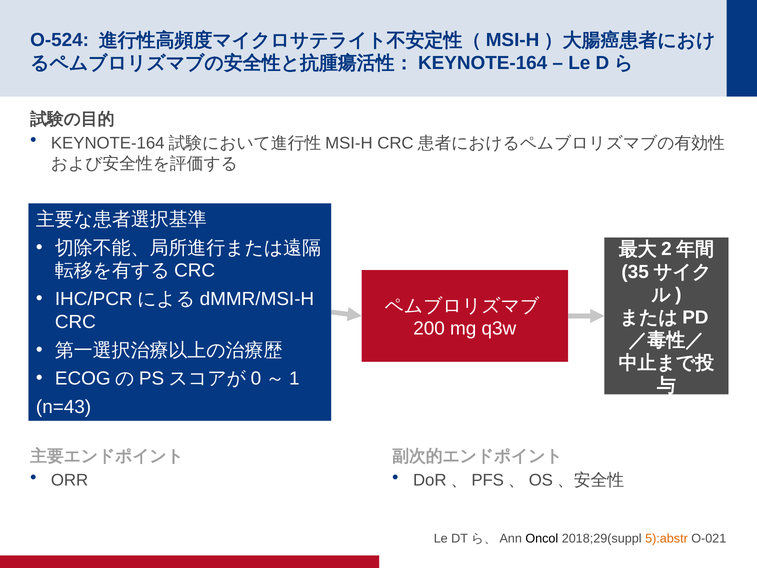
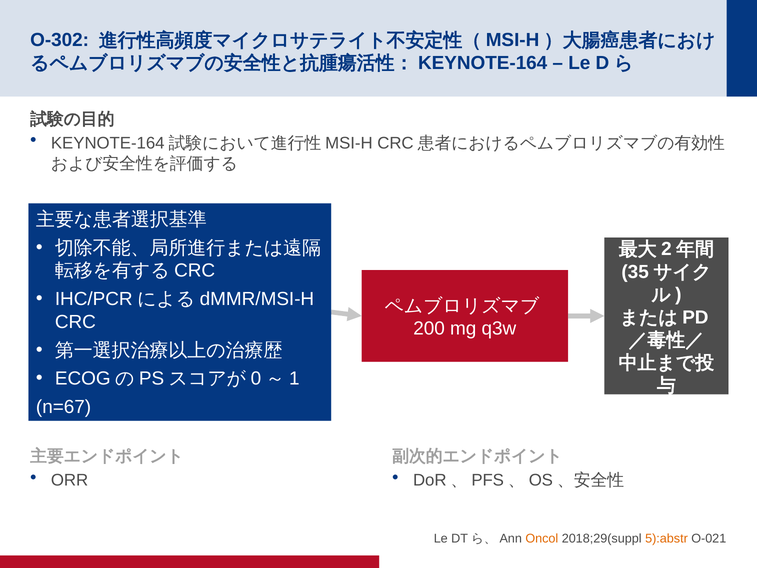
O-524: O-524 -> O-302 (60, 40)
n=43: n=43 -> n=67 (64, 407)
Oncol colour: black -> orange (542, 538)
